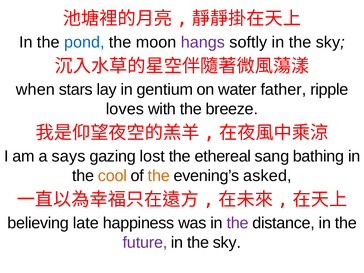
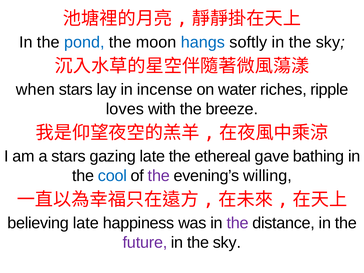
hangs colour: purple -> blue (203, 42)
gentium: gentium -> incense (165, 90)
father: father -> riches (284, 90)
a says: says -> stars (69, 156)
gazing lost: lost -> late (152, 156)
sang: sang -> gave (272, 156)
cool colour: orange -> blue (112, 176)
the colour: orange -> purple (159, 176)
asked: asked -> willing (268, 176)
